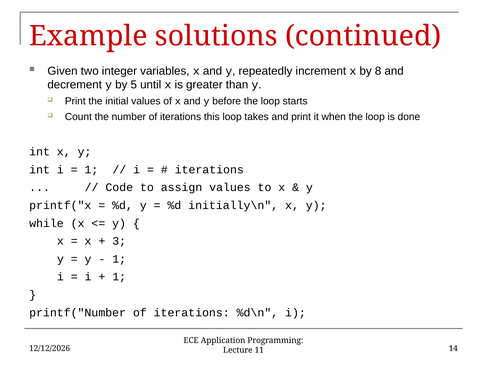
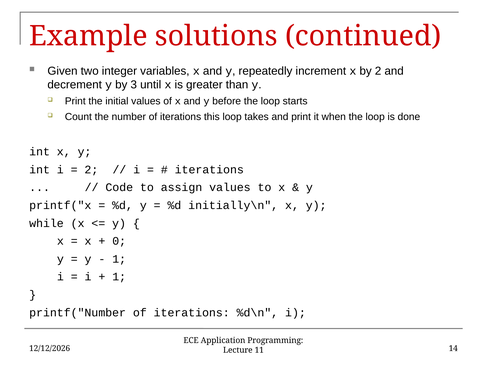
by 8: 8 -> 2 (378, 71)
5: 5 -> 3 (134, 85)
1: 1 -> 2 (91, 170)
3: 3 -> 0 (119, 241)
